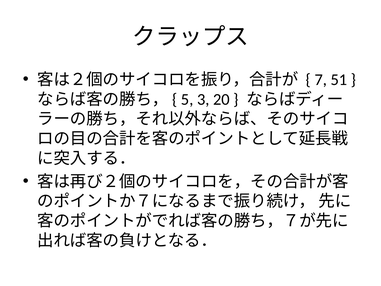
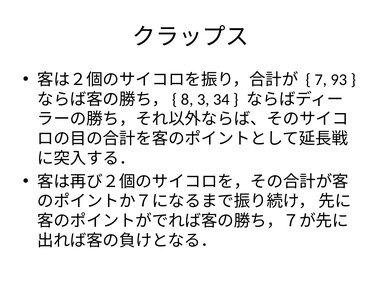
51: 51 -> 93 (339, 80)
5: 5 -> 8 (187, 99)
20: 20 -> 34 (221, 99)
